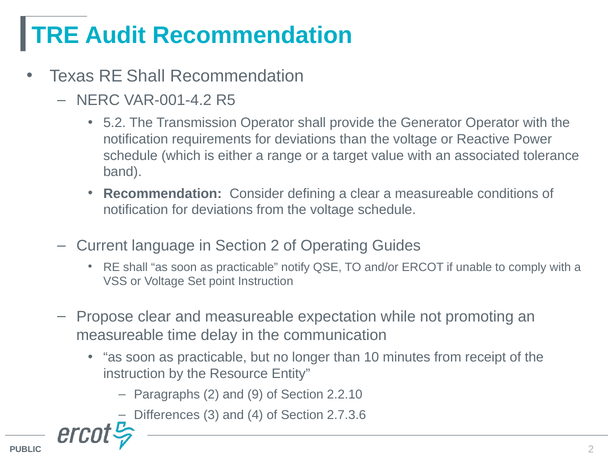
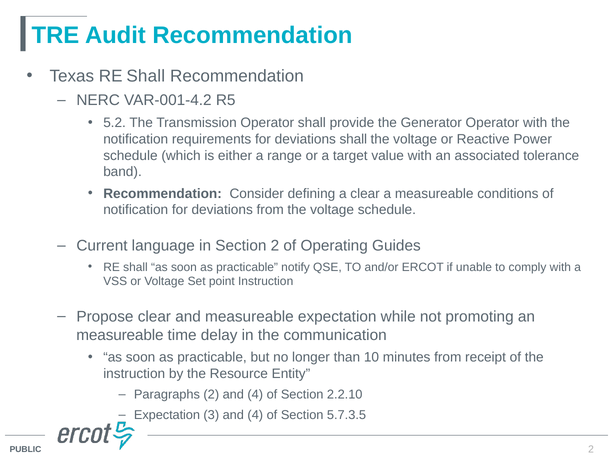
deviations than: than -> shall (353, 139)
2 and 9: 9 -> 4 (255, 394)
Differences: Differences -> Expectation (167, 415)
2.7.3.6: 2.7.3.6 -> 5.7.3.5 (346, 415)
